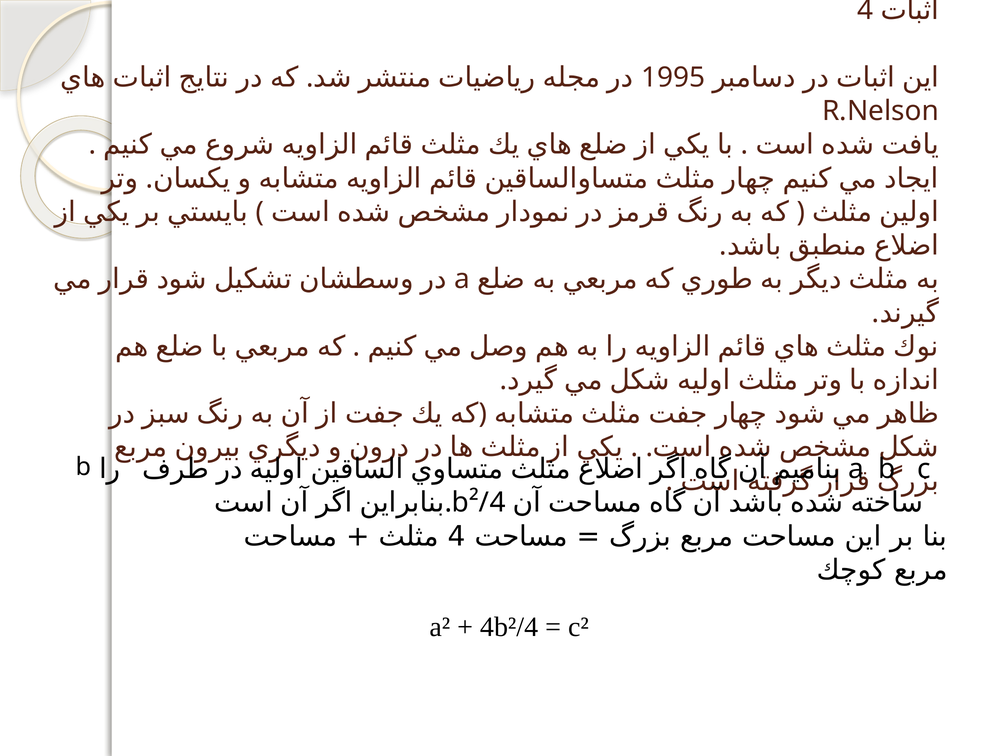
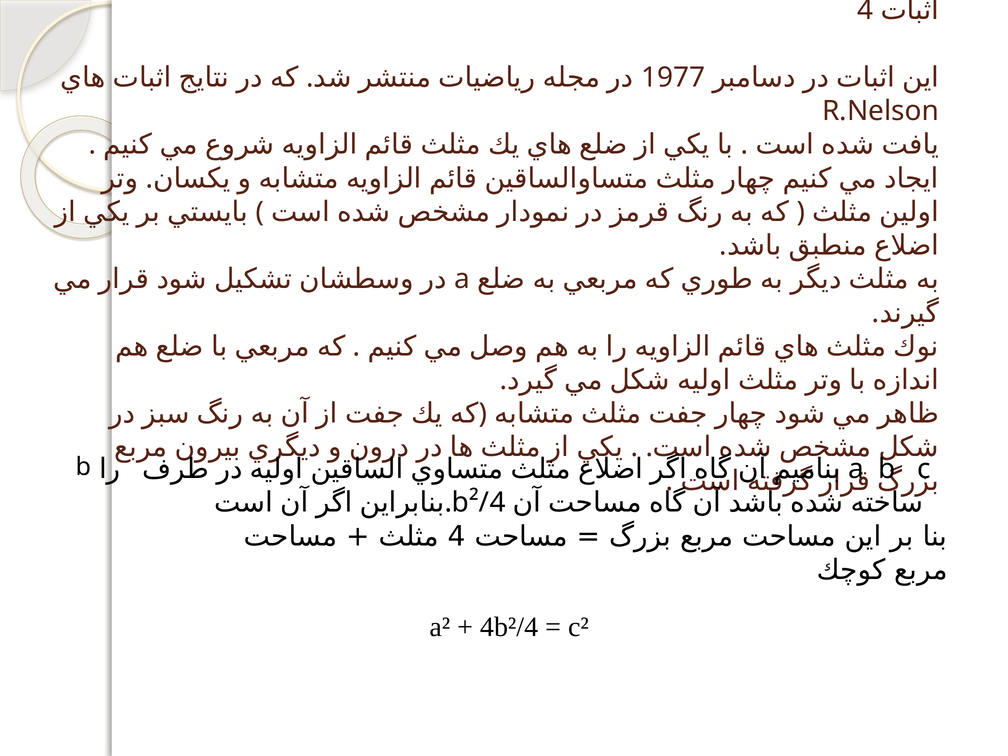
1995: 1995 -> 1977 (673, 77)
